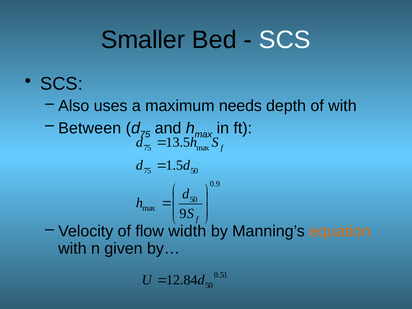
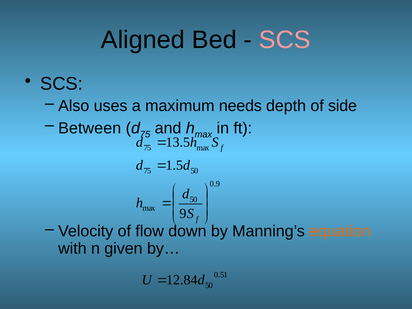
Smaller: Smaller -> Aligned (143, 40)
SCS colour: white -> pink (285, 40)
of with: with -> side (343, 106)
width: width -> down (187, 231)
